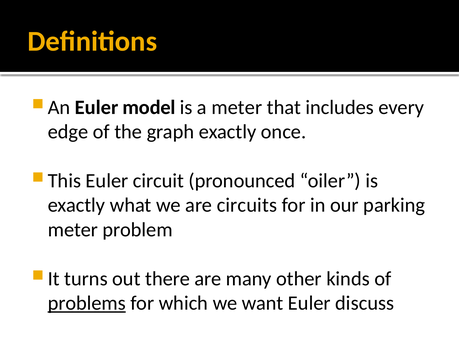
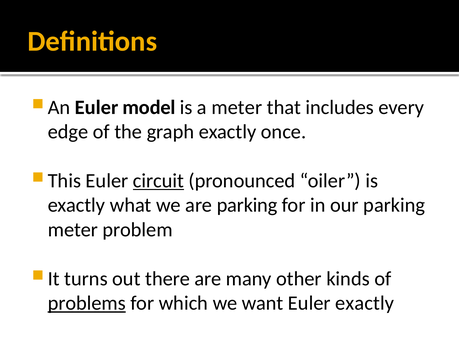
circuit underline: none -> present (158, 181)
are circuits: circuits -> parking (247, 205)
Euler discuss: discuss -> exactly (365, 303)
